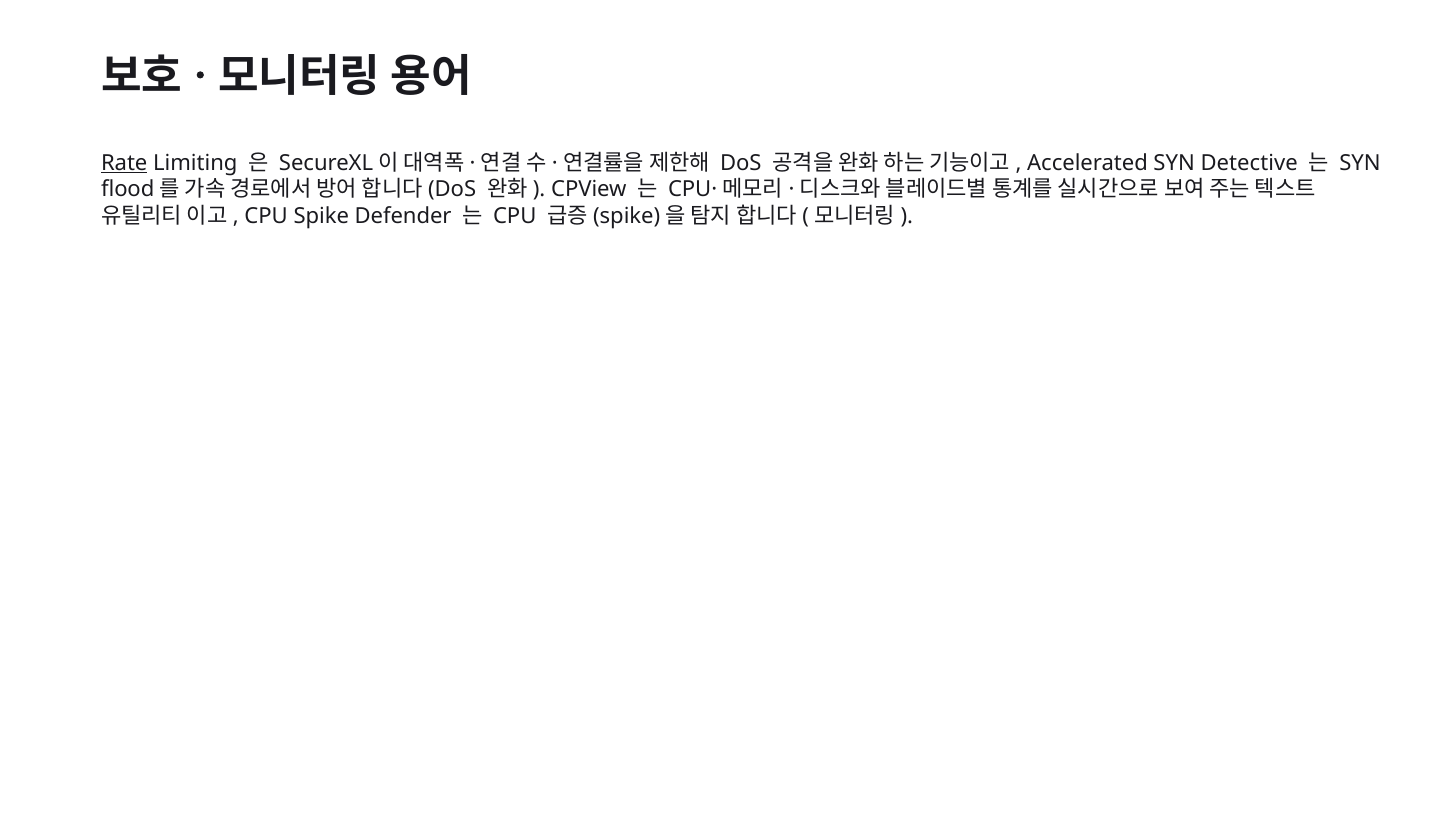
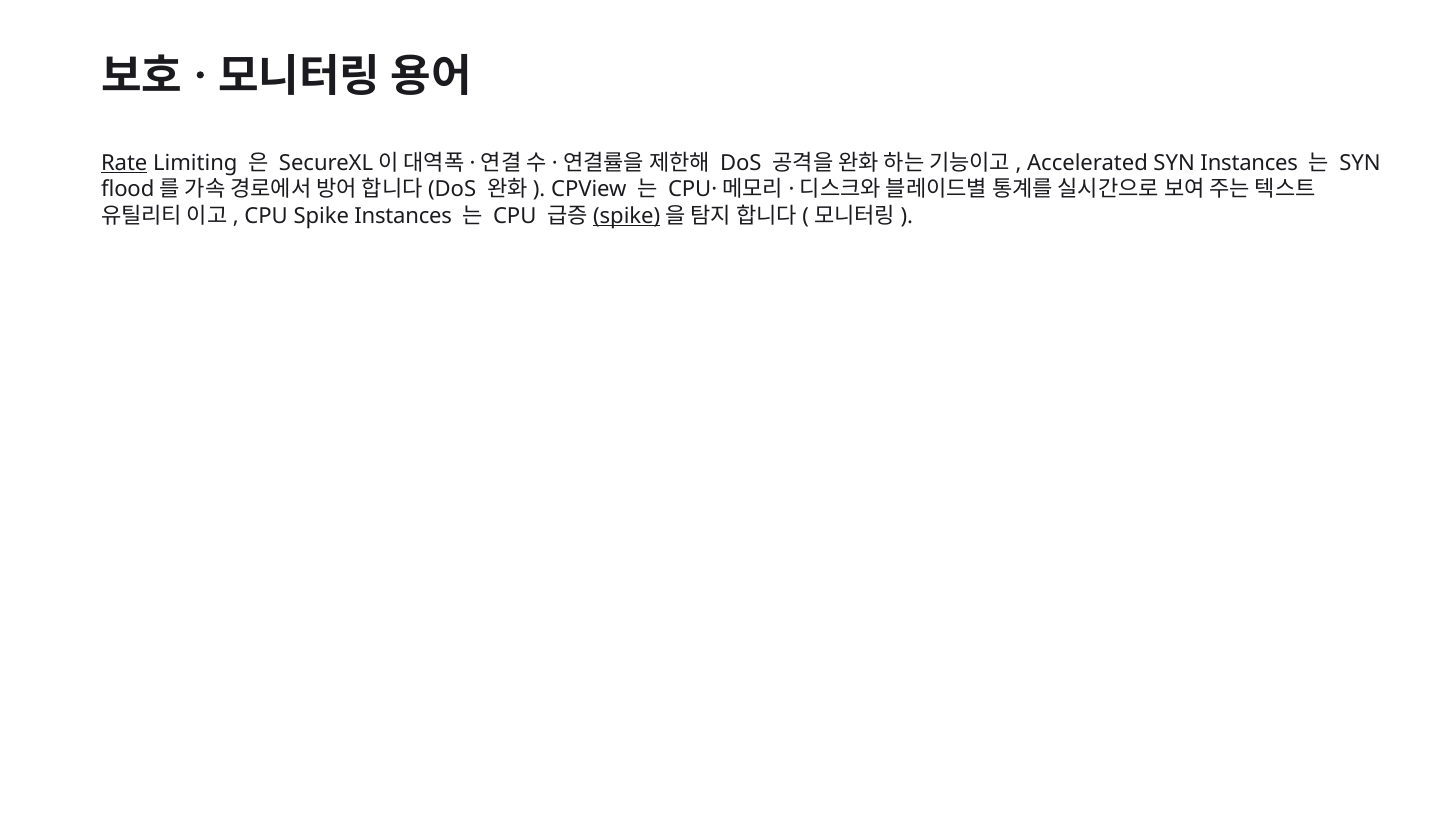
SYN Detective: Detective -> Instances (1249, 163)
Spike Defender: Defender -> Instances (403, 216)
spike underline: none -> present (627, 216)
